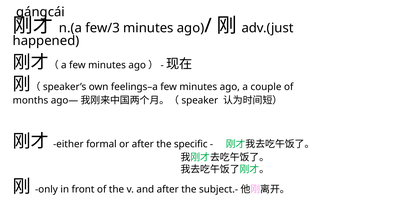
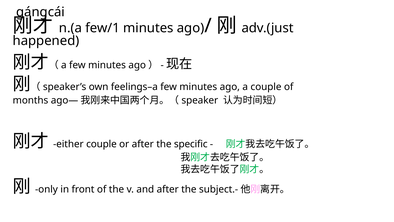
few/3: few/3 -> few/1 (103, 28)
formal: formal -> couple (101, 144)
